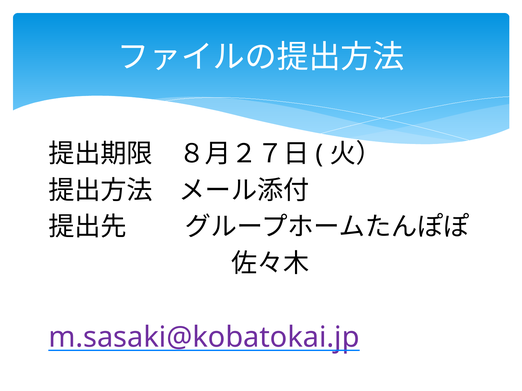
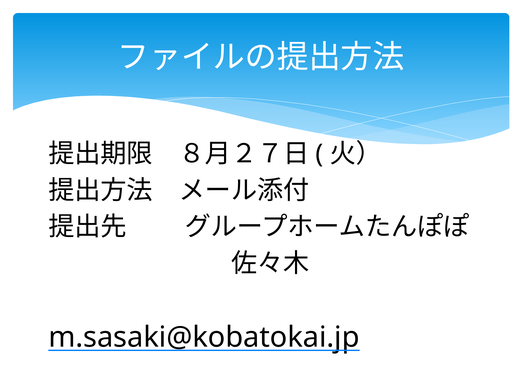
m.sasaki@kobatokai.jp colour: purple -> black (204, 338)
